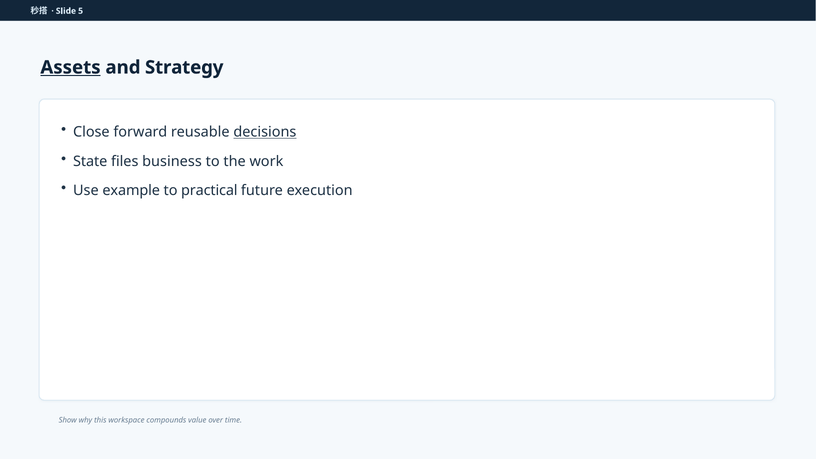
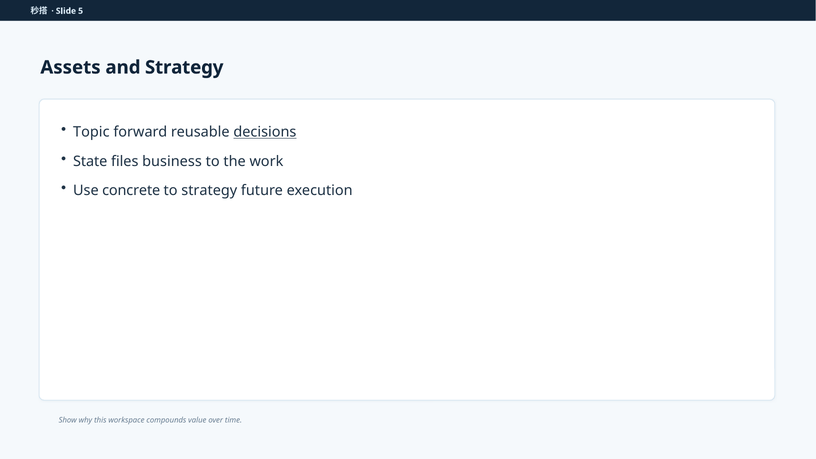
Assets underline: present -> none (70, 67)
Close: Close -> Topic (91, 132)
example: example -> concrete (131, 191)
to practical: practical -> strategy (209, 191)
